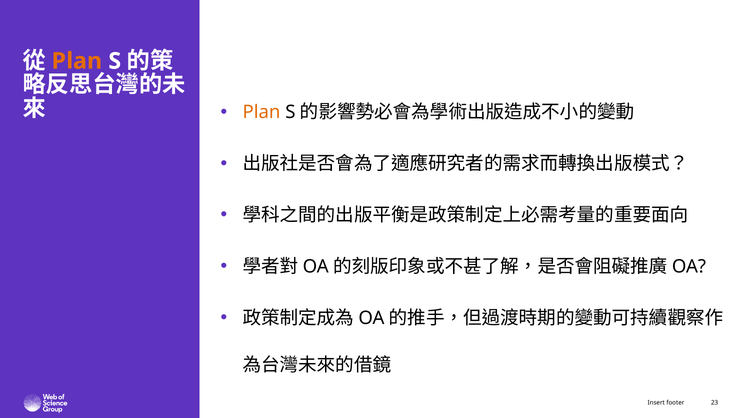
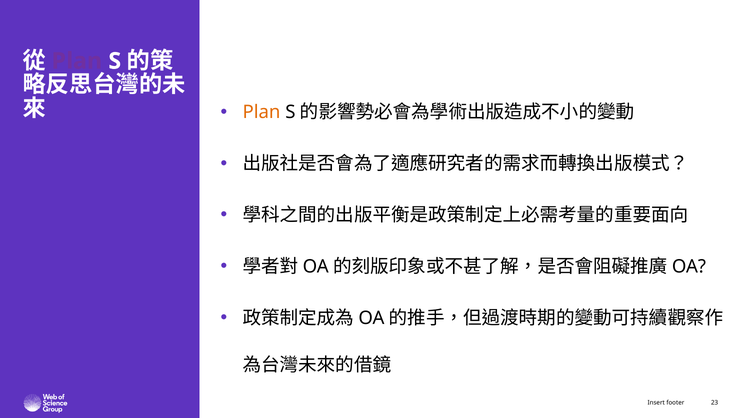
Plan colour: orange -> purple (77, 61)
